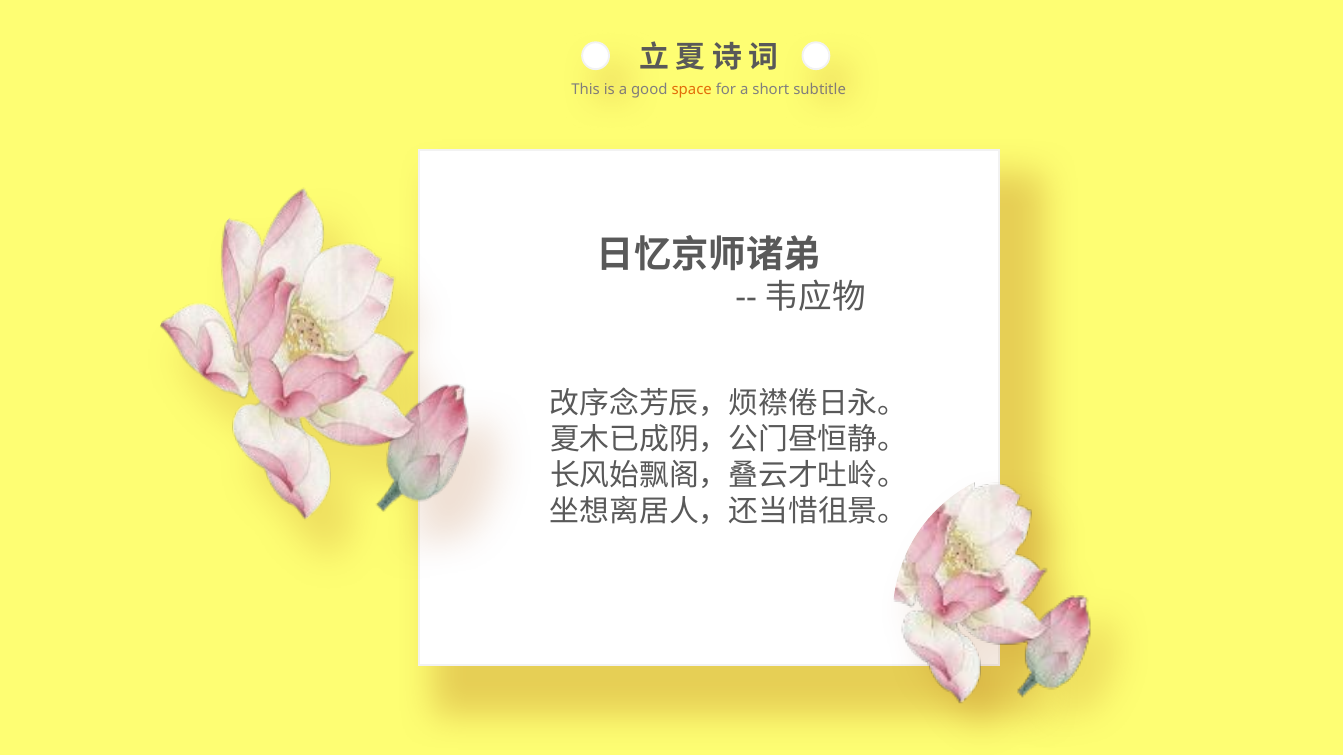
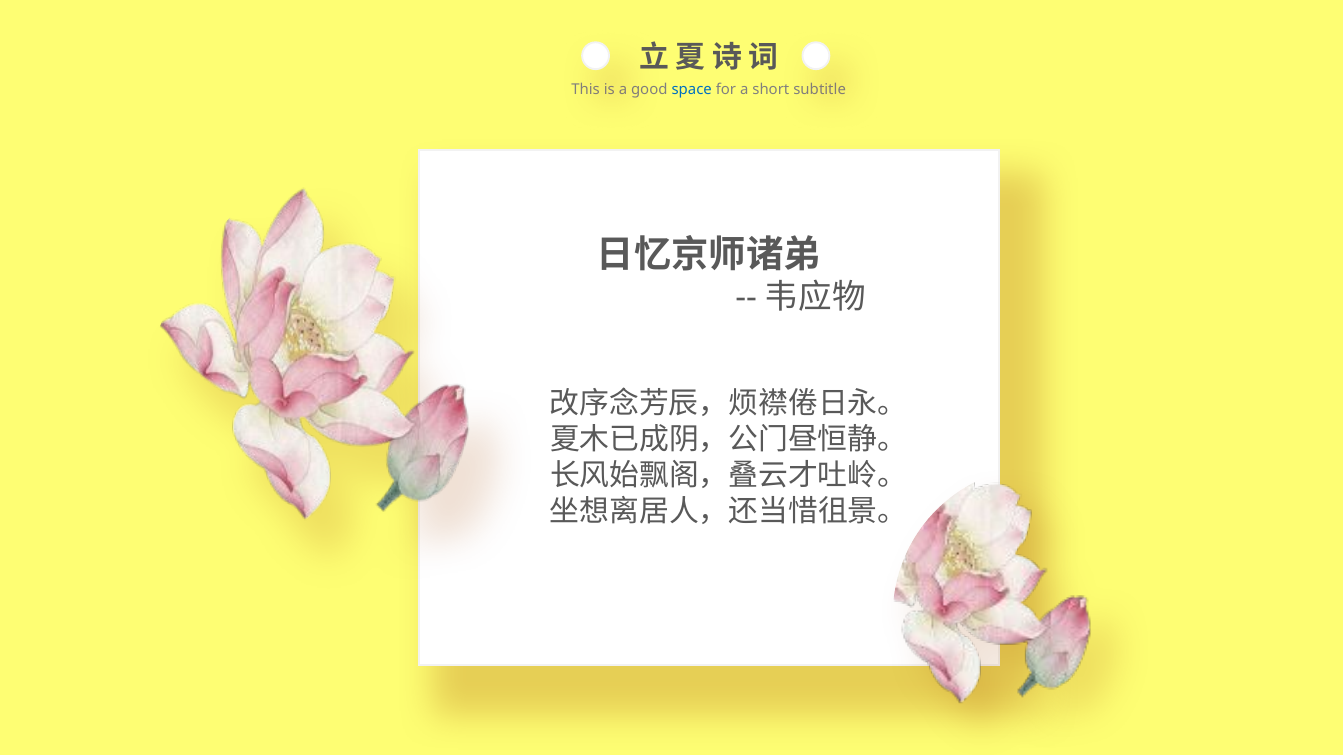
space colour: orange -> blue (692, 90)
